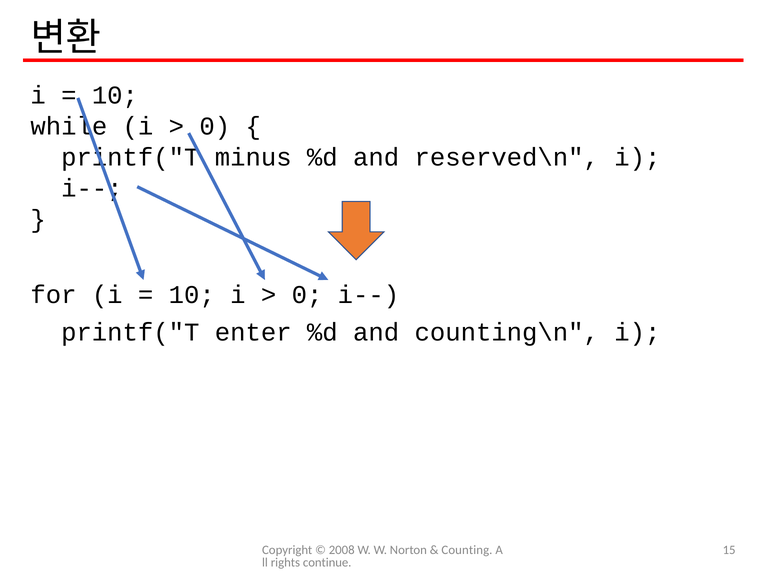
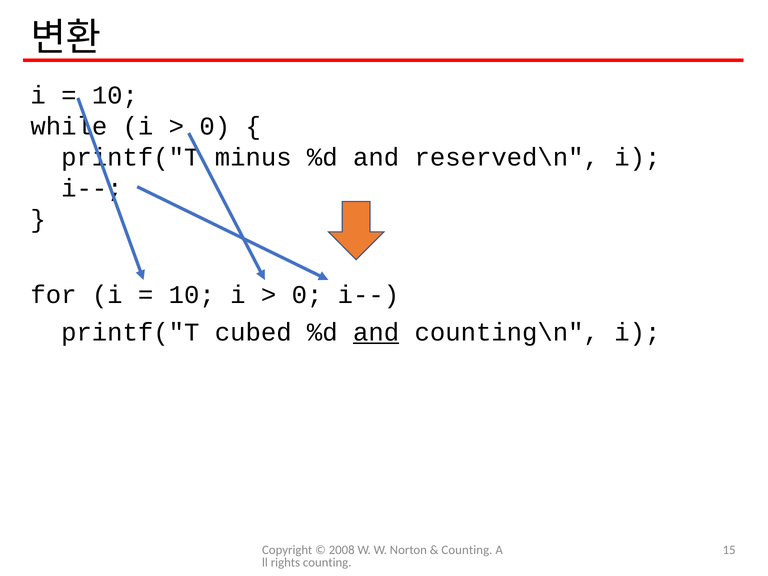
enter: enter -> cubed (253, 332)
and underline: none -> present (376, 332)
rights continue: continue -> counting (327, 563)
